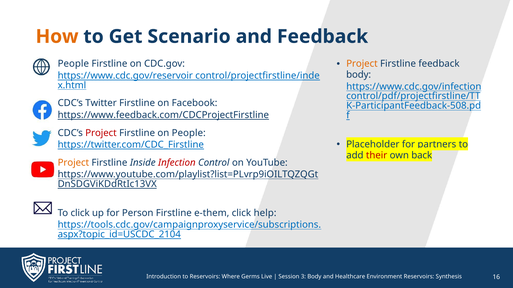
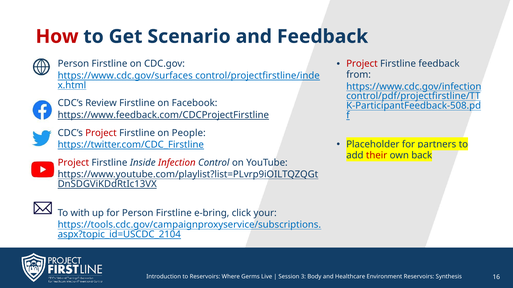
How colour: orange -> red (57, 37)
Project colour: orange -> red (362, 64)
People: People -> Person (73, 64)
body: body -> from (359, 75)
https://www.cdc.gov/reservoir: https://www.cdc.gov/reservoir -> https://www.cdc.gov/surfaces (125, 76)
Twitter: Twitter -> Review (101, 103)
Project colour: orange -> red (73, 163)
To click: click -> with (80, 213)
e-them: e-them -> e-bring (212, 213)
help: help -> your (265, 213)
